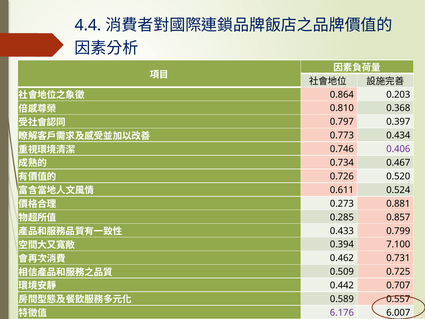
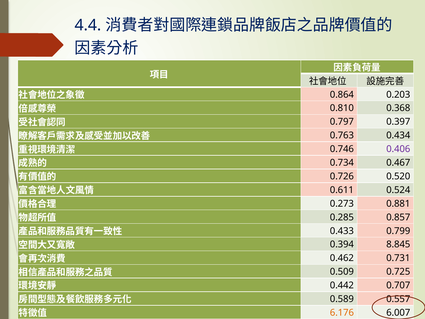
0.773: 0.773 -> 0.763 (342, 135)
7.100: 7.100 -> 8.845 (398, 244)
6.176 colour: purple -> orange (342, 312)
